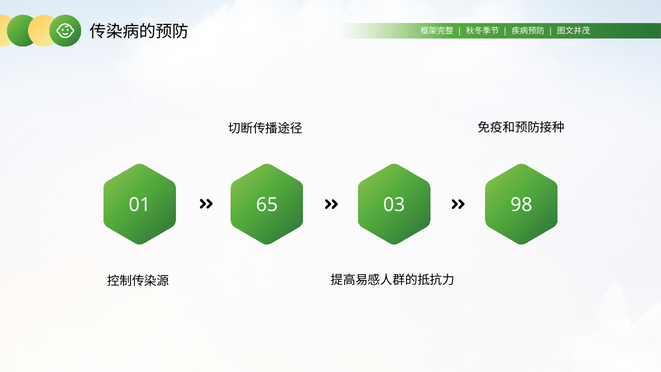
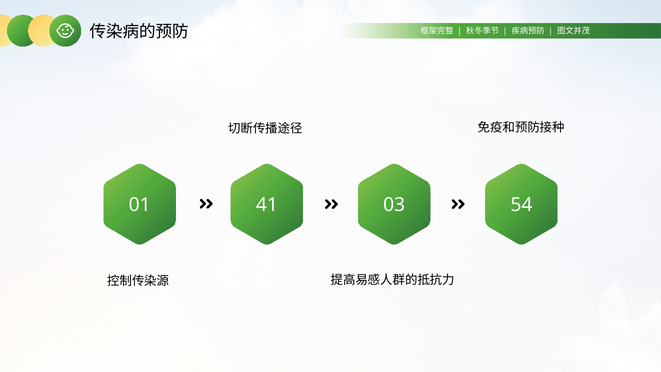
65: 65 -> 41 (267, 205)
98: 98 -> 54 (521, 205)
